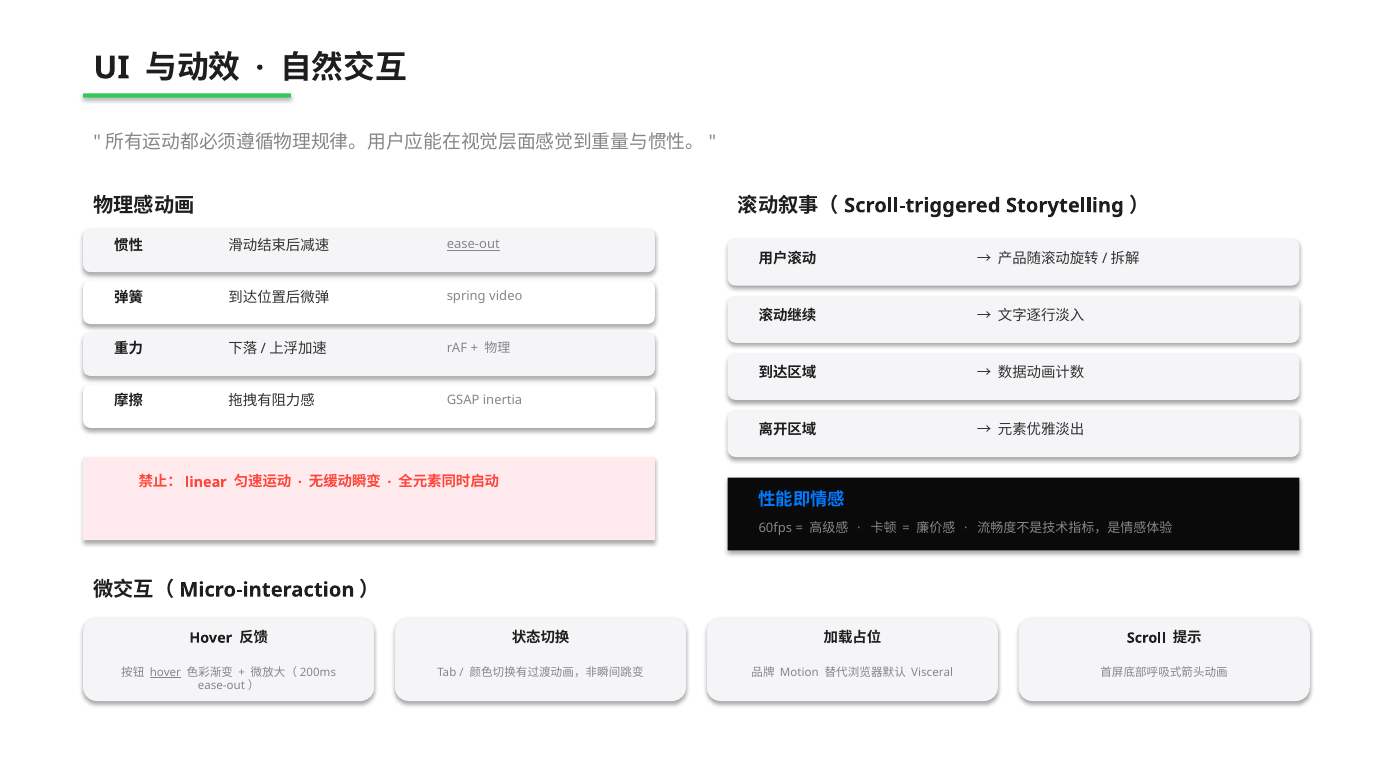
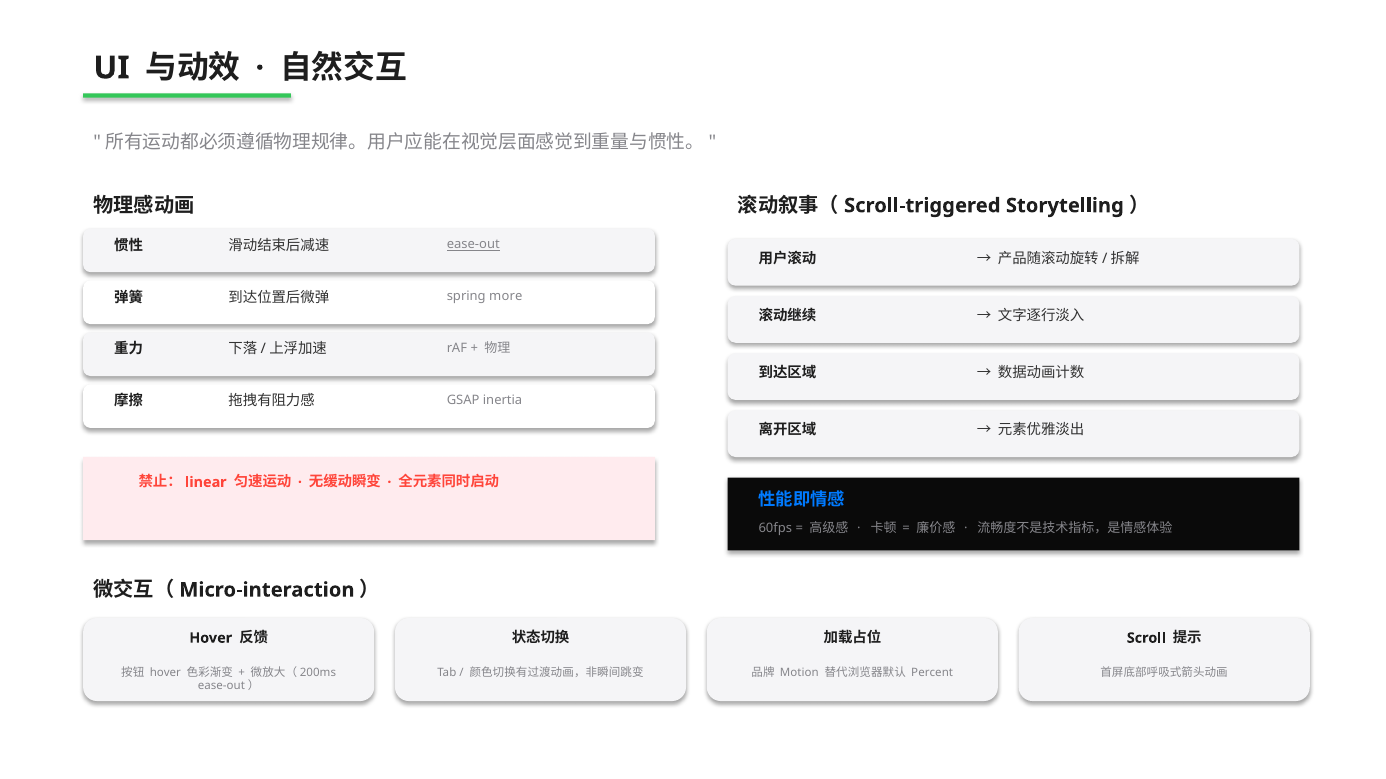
video: video -> more (506, 297)
hover underline: present -> none (165, 673)
Visceral: Visceral -> Percent (932, 673)
